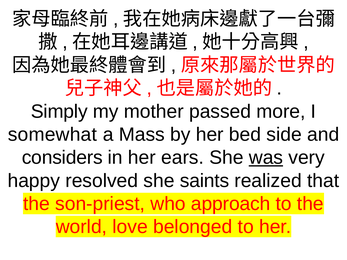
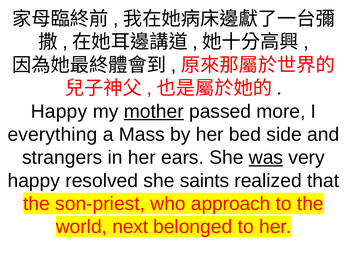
Simply: Simply -> Happy (59, 112)
mother underline: none -> present (154, 112)
somewhat: somewhat -> everything (52, 135)
considers: considers -> strangers (62, 158)
love: love -> next (130, 227)
